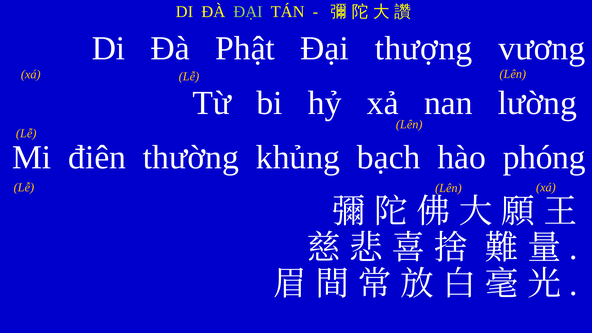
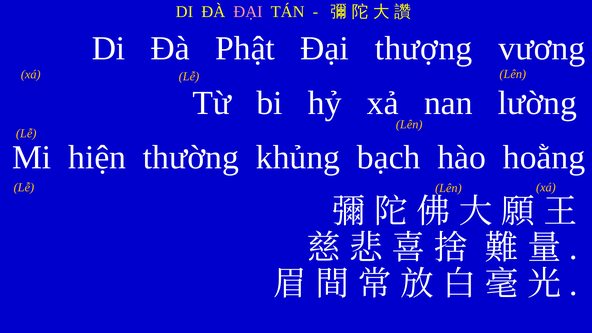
ĐẠI colour: light green -> pink (248, 12)
điên: điên -> hiện (97, 157)
phóng: phóng -> hoằng (544, 157)
